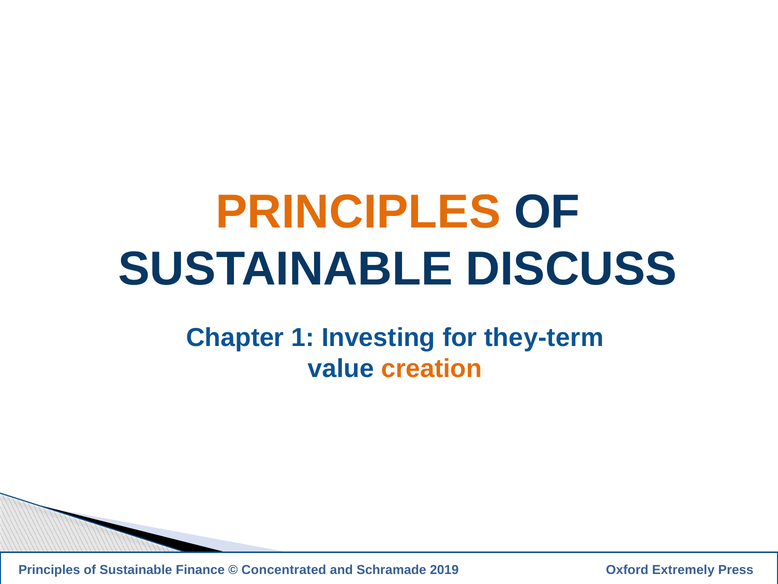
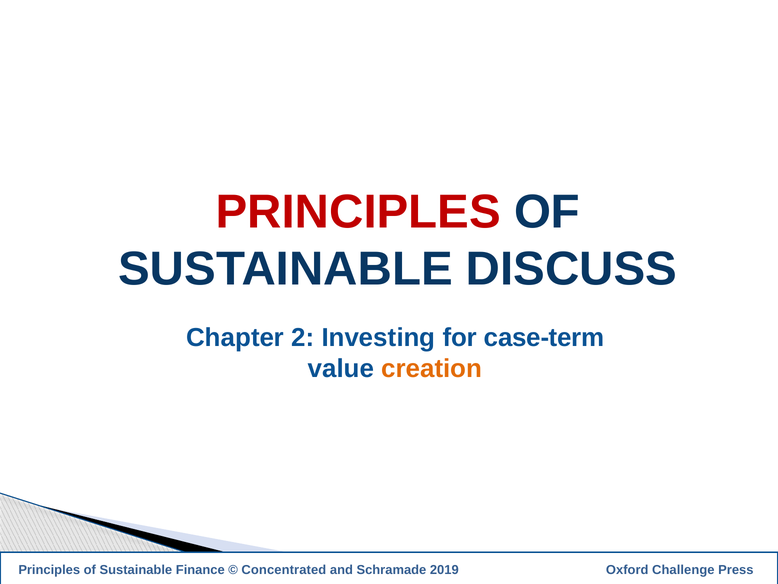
PRINCIPLES colour: orange -> red (358, 212)
Chapter 1: 1 -> 2 (303, 337)
they-term: they-term -> case-term (544, 337)
Extremely: Extremely -> Challenge (683, 569)
